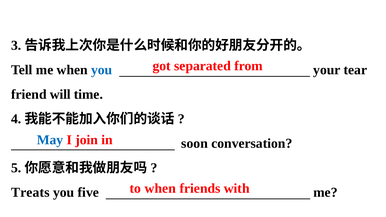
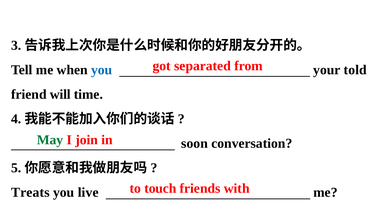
tear: tear -> told (355, 70)
May colour: blue -> green (50, 140)
to when: when -> touch (160, 188)
five: five -> live (88, 192)
